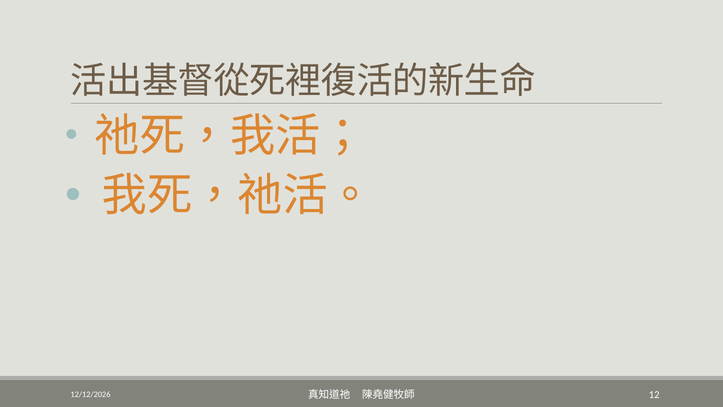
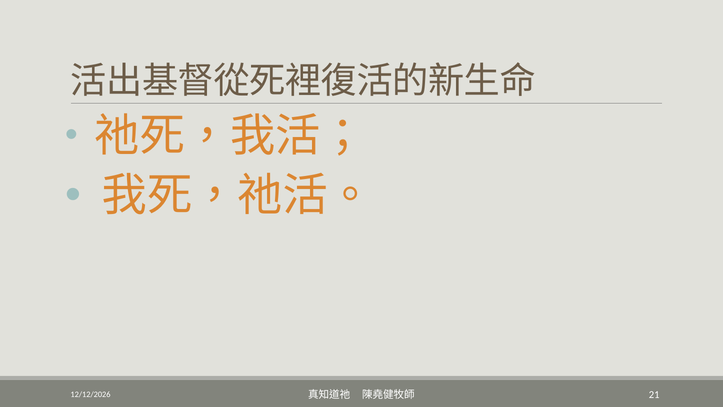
12: 12 -> 21 (654, 395)
